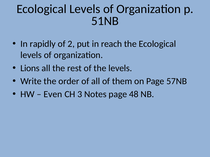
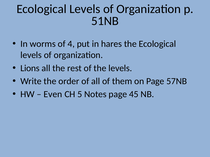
rapidly: rapidly -> worms (43, 44)
2: 2 -> 4 (71, 44)
reach: reach -> hares (111, 44)
3: 3 -> 5 (80, 94)
48: 48 -> 45 (134, 94)
